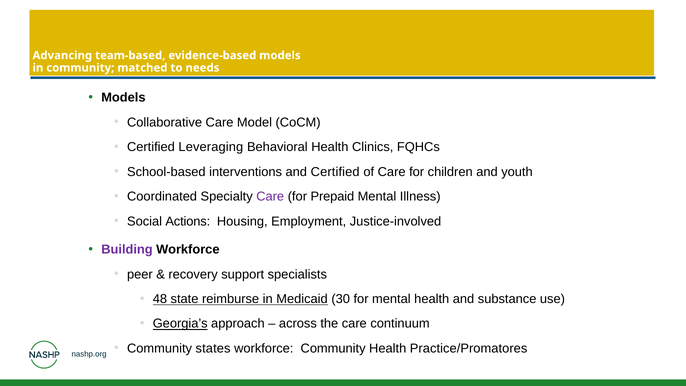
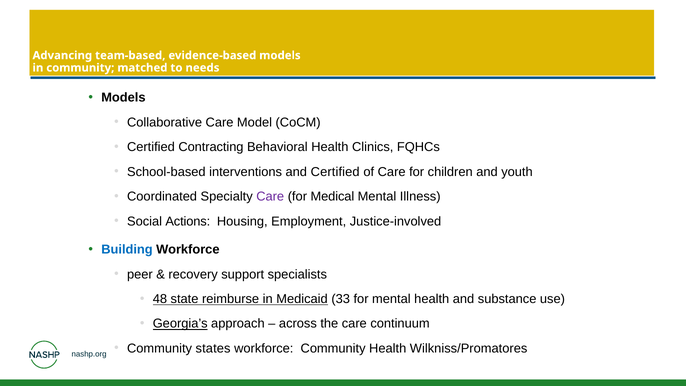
Leveraging: Leveraging -> Contracting (211, 147)
Prepaid: Prepaid -> Medical (332, 196)
Building colour: purple -> blue (127, 249)
30: 30 -> 33 (341, 299)
Practice/Promatores: Practice/Promatores -> Wilkniss/Promatores (469, 348)
